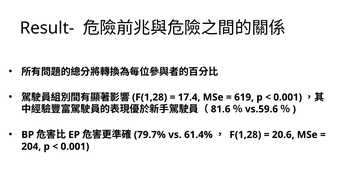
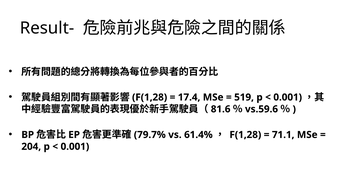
619: 619 -> 519 (244, 97)
20.6: 20.6 -> 71.1 (283, 135)
